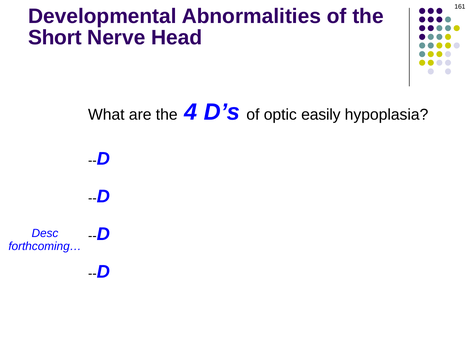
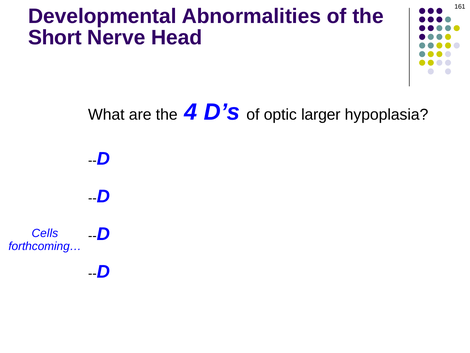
easily: easily -> larger (321, 115)
Desc: Desc -> Cells (45, 233)
